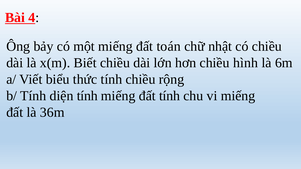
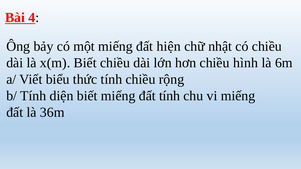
toán: toán -> hiện (169, 46)
diện tính: tính -> biết (87, 96)
